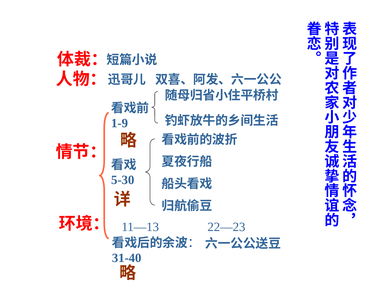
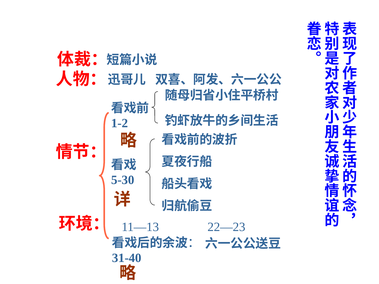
1-9: 1-9 -> 1-2 (120, 123)
